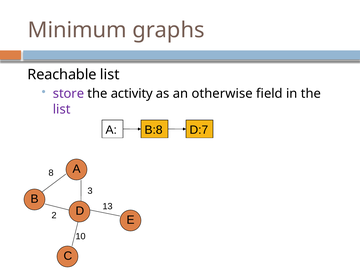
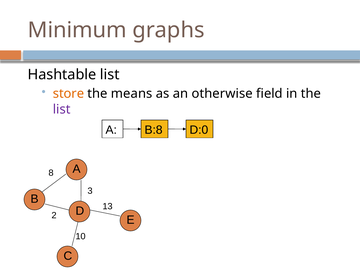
Reachable: Reachable -> Hashtable (62, 74)
store colour: purple -> orange (68, 94)
activity: activity -> means (132, 94)
D:7: D:7 -> D:0 (199, 130)
